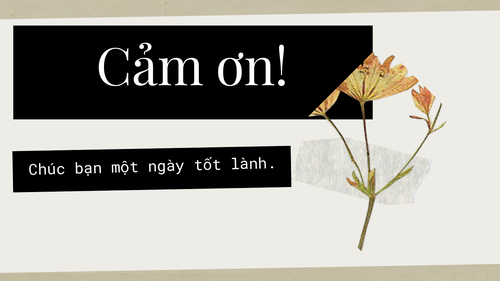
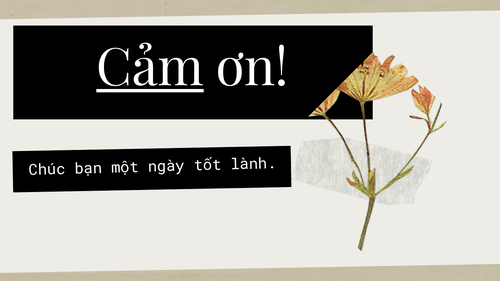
Cảm underline: none -> present (150, 68)
